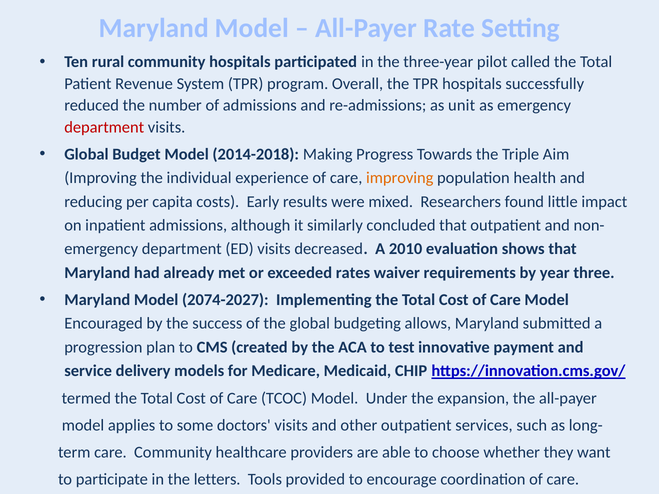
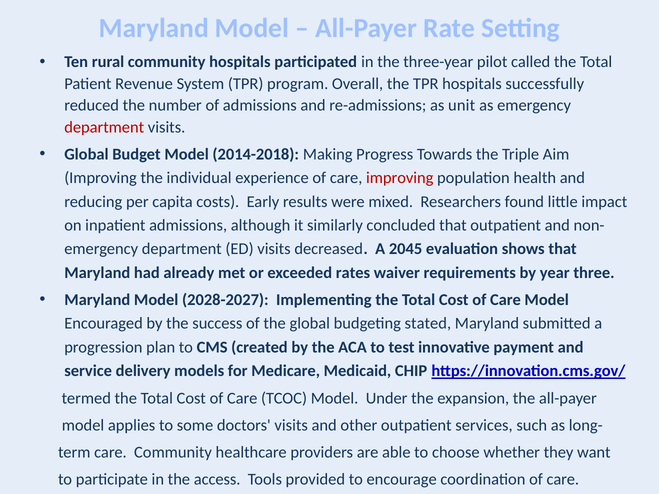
improving colour: orange -> red (400, 178)
2010: 2010 -> 2045 (406, 249)
2074-2027: 2074-2027 -> 2028-2027 (225, 300)
allows: allows -> stated (428, 324)
letters: letters -> access (217, 479)
